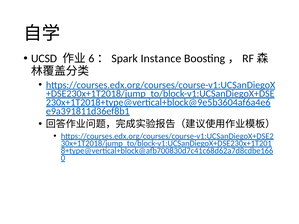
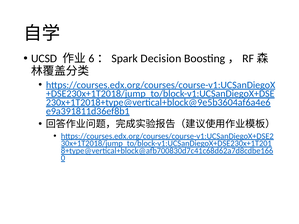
Instance: Instance -> Decision (161, 59)
